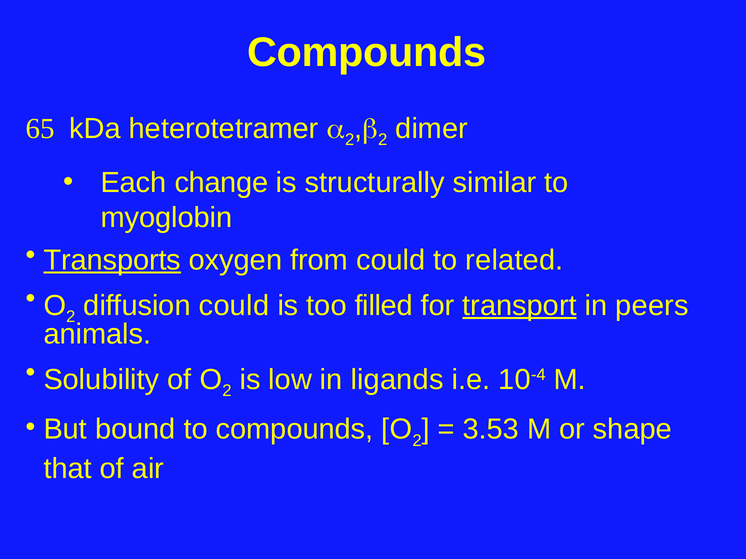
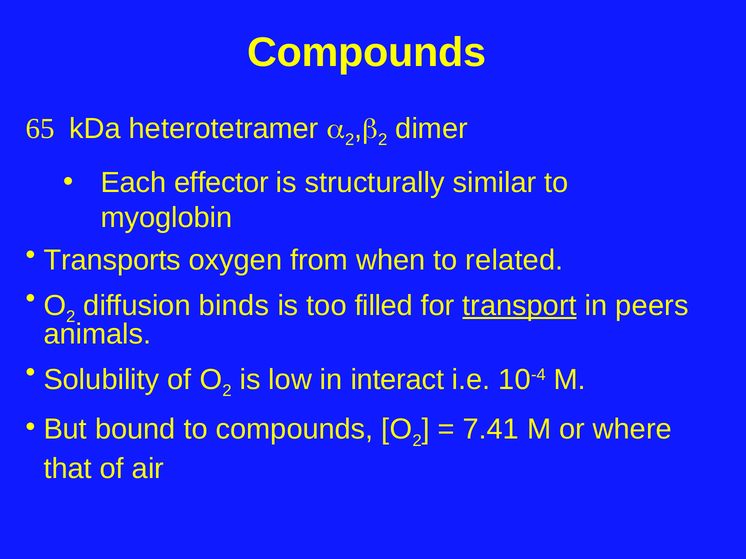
change: change -> effector (221, 183)
Transports underline: present -> none (112, 260)
from could: could -> when (391, 260)
diffusion could: could -> binds (234, 306)
ligands: ligands -> interact (397, 380)
3.53: 3.53 -> 7.41 (491, 430)
shape: shape -> where (632, 430)
